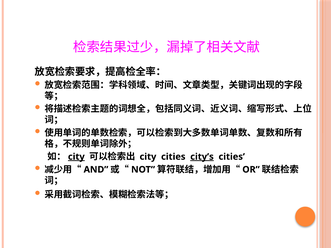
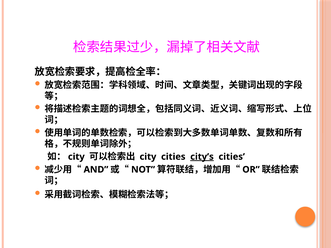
city underline: present -> none (76, 157)
